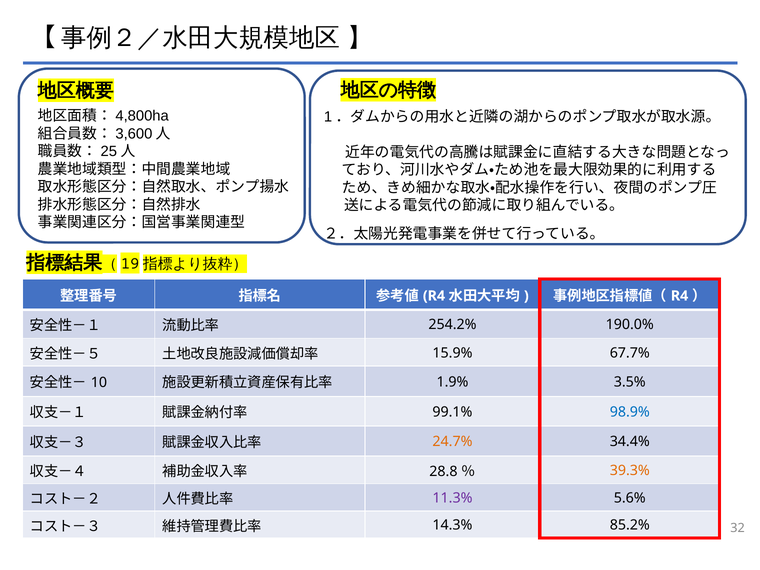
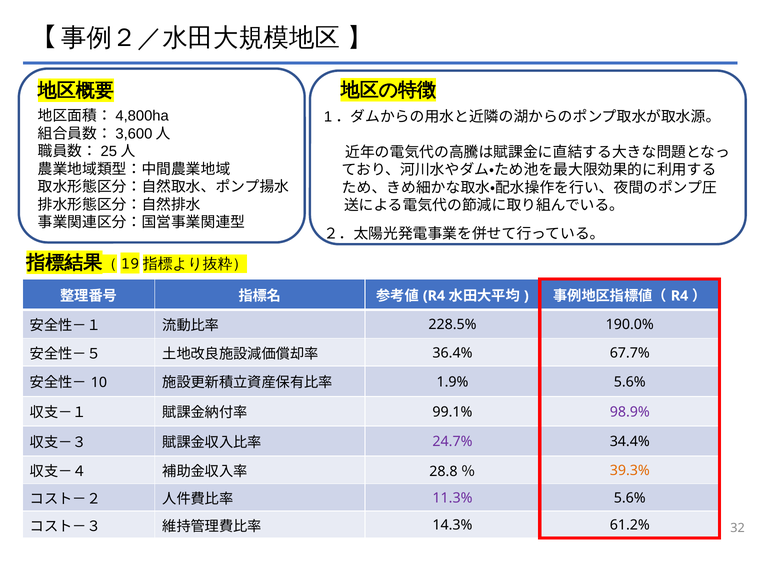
254.2%: 254.2% -> 228.5% (452, 325)
15.9%: 15.9% -> 36.4% (452, 353)
1.9% 3.5%: 3.5% -> 5.6% (630, 382)
98.9% colour: blue -> purple (630, 412)
24.7% colour: orange -> purple (452, 442)
85.2%: 85.2% -> 61.2% (630, 525)
